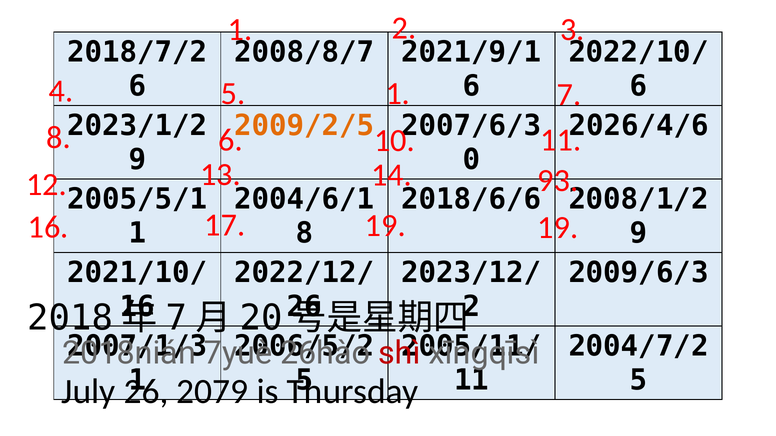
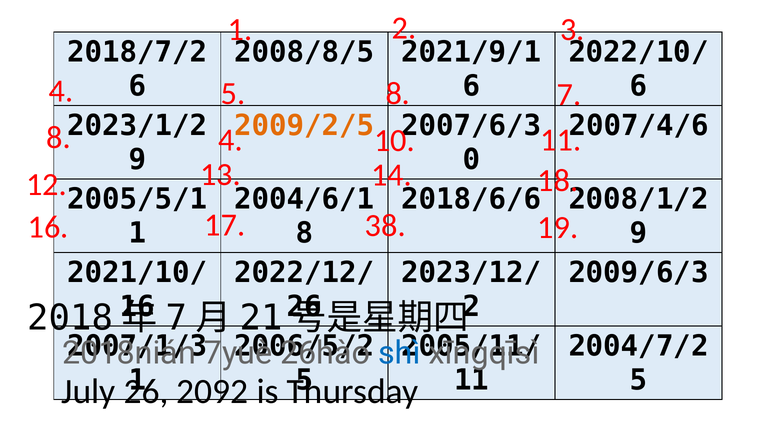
2008/8/7: 2008/8/7 -> 2008/8/5 (304, 52)
5 1: 1 -> 8 (398, 94)
2026/4/6: 2026/4/6 -> 2007/4/6 (639, 126)
8 6: 6 -> 4 (231, 140)
93: 93 -> 18 (558, 181)
17 19: 19 -> 38 (385, 226)
20: 20 -> 21 (261, 319)
shì colour: red -> blue (399, 353)
2079: 2079 -> 2092 (212, 392)
